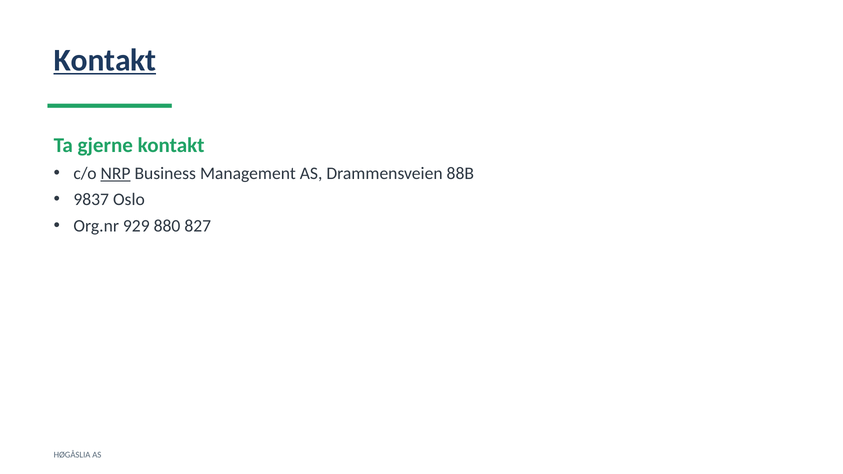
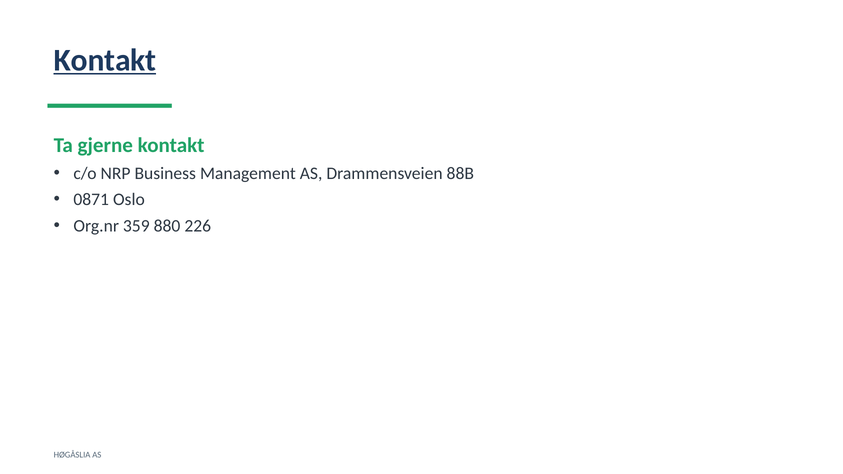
NRP underline: present -> none (116, 173)
9837: 9837 -> 0871 (91, 200)
929: 929 -> 359 (136, 226)
827: 827 -> 226 (198, 226)
